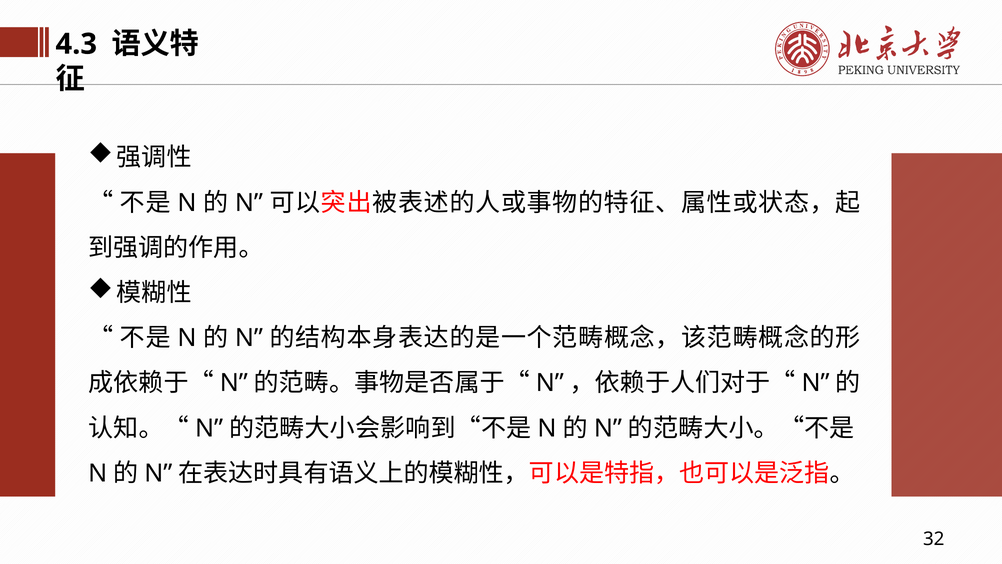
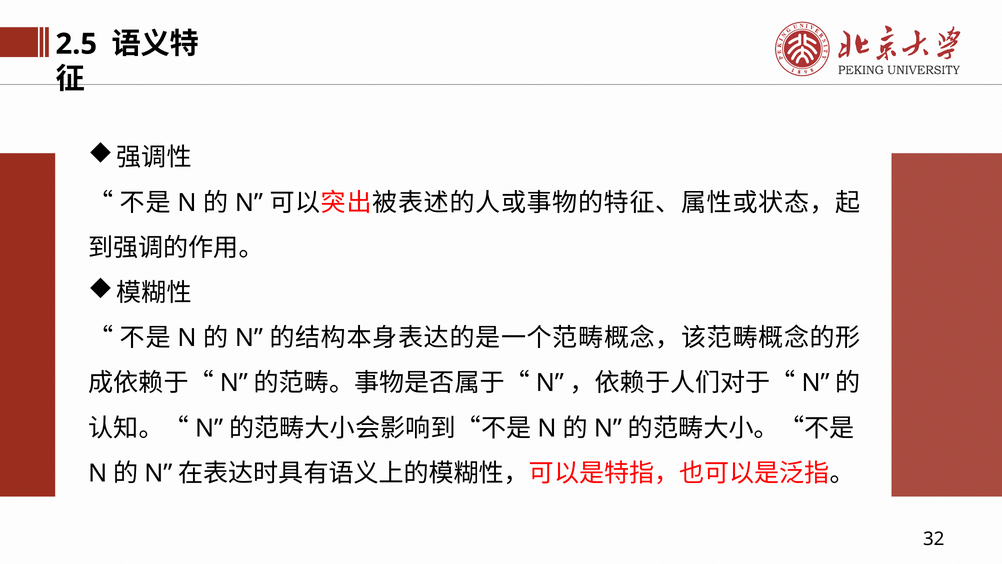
4.3: 4.3 -> 2.5 (76, 44)
